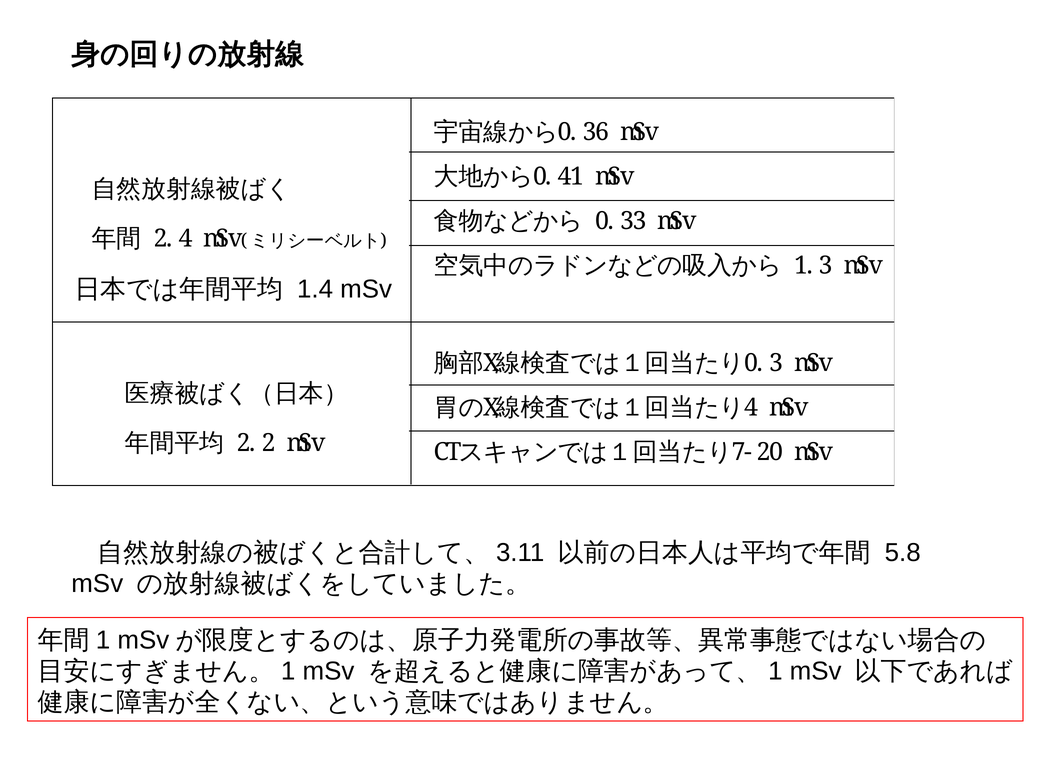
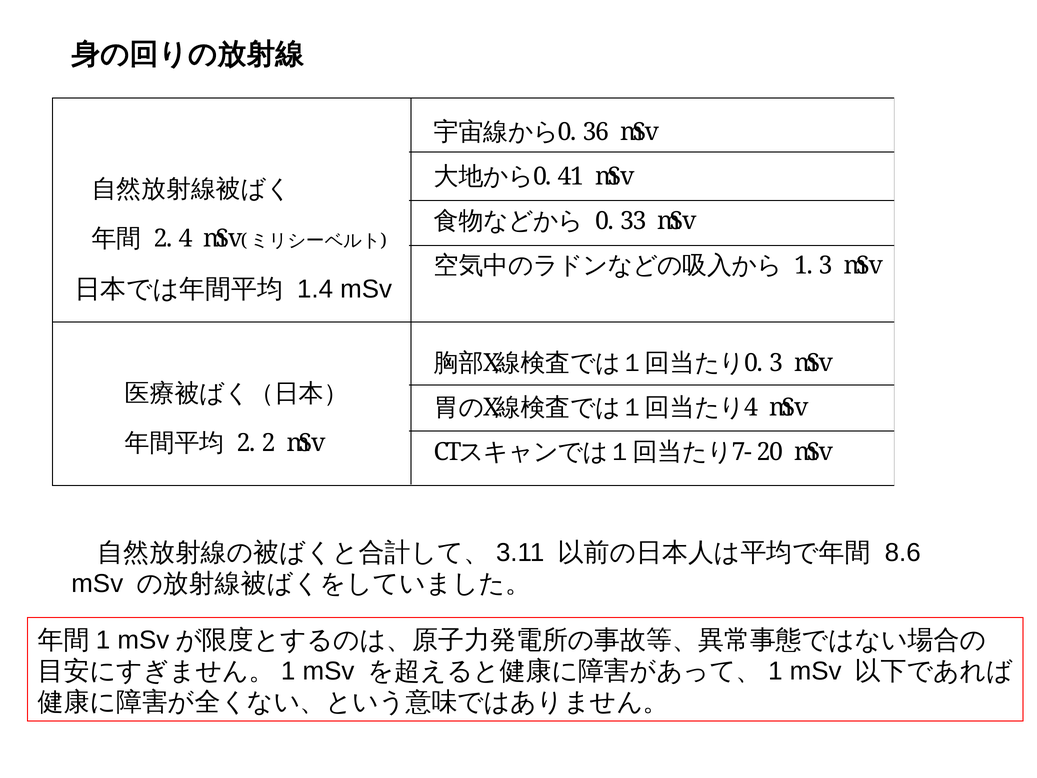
5.8: 5.8 -> 8.6 (903, 552)
